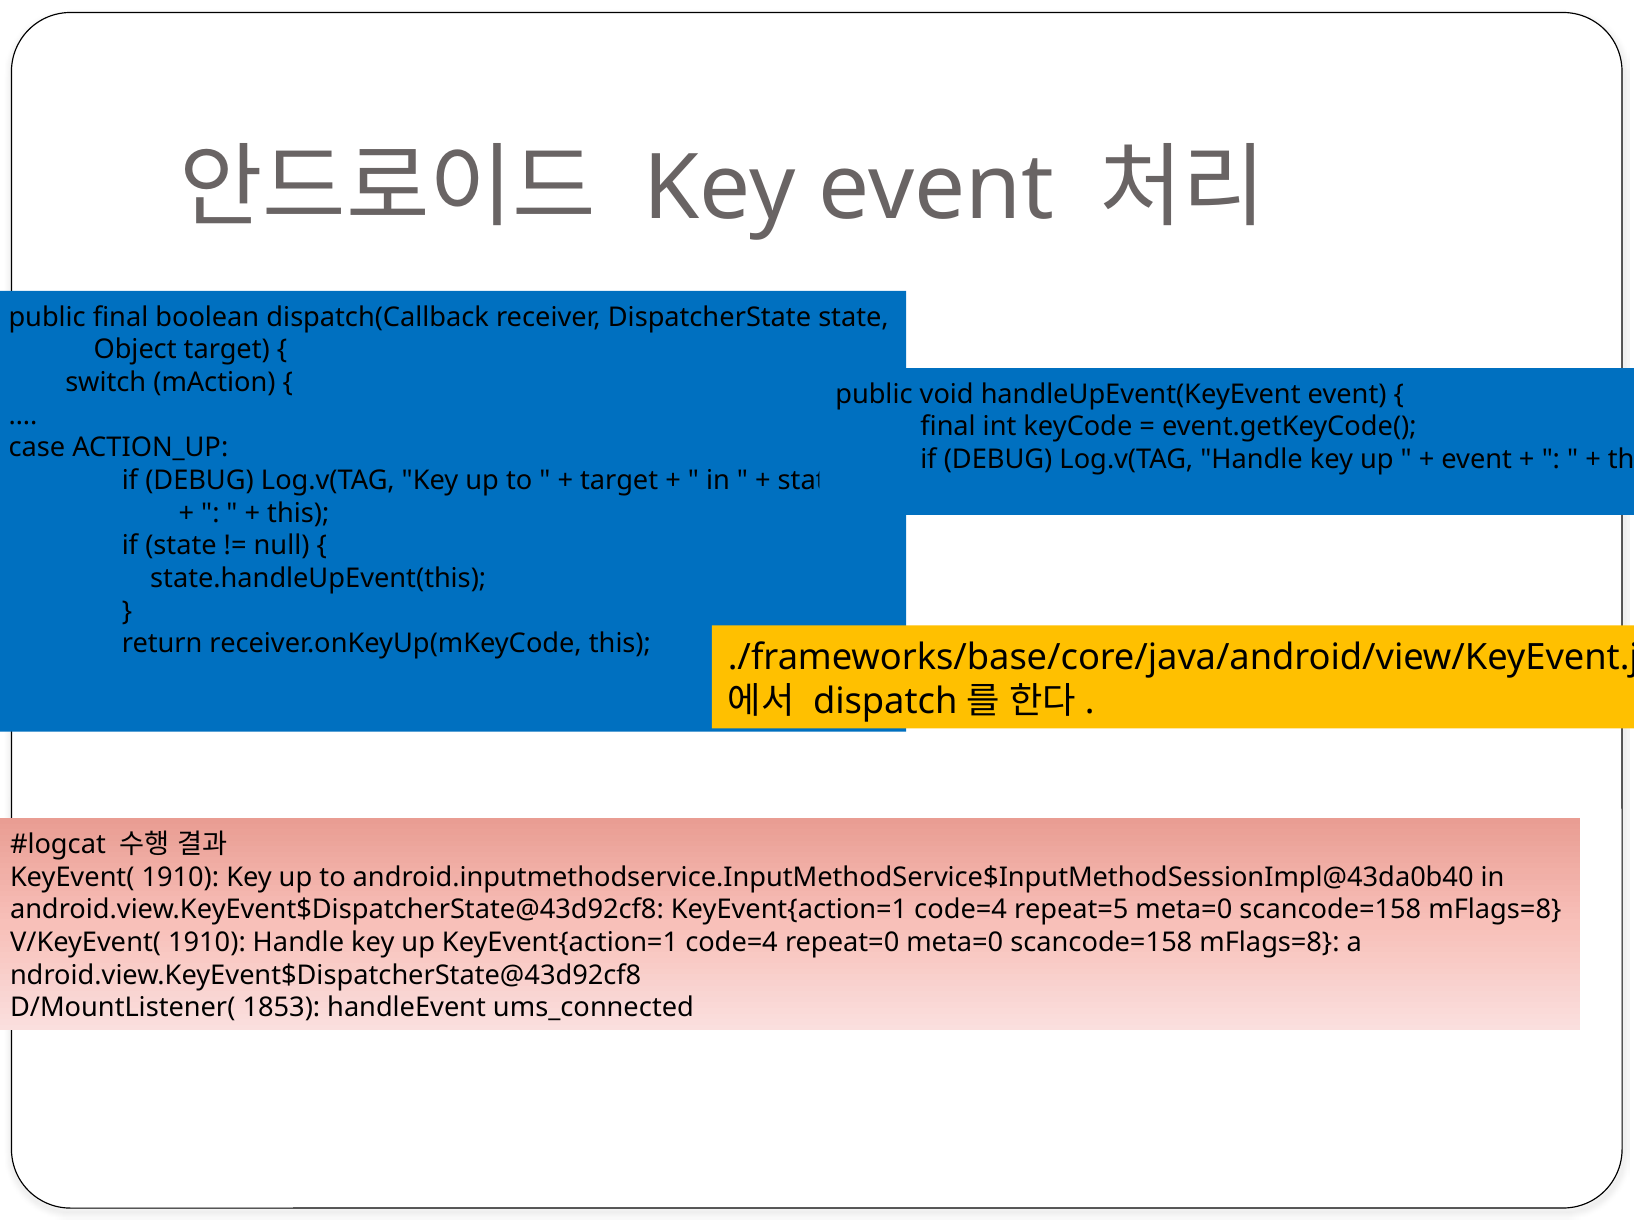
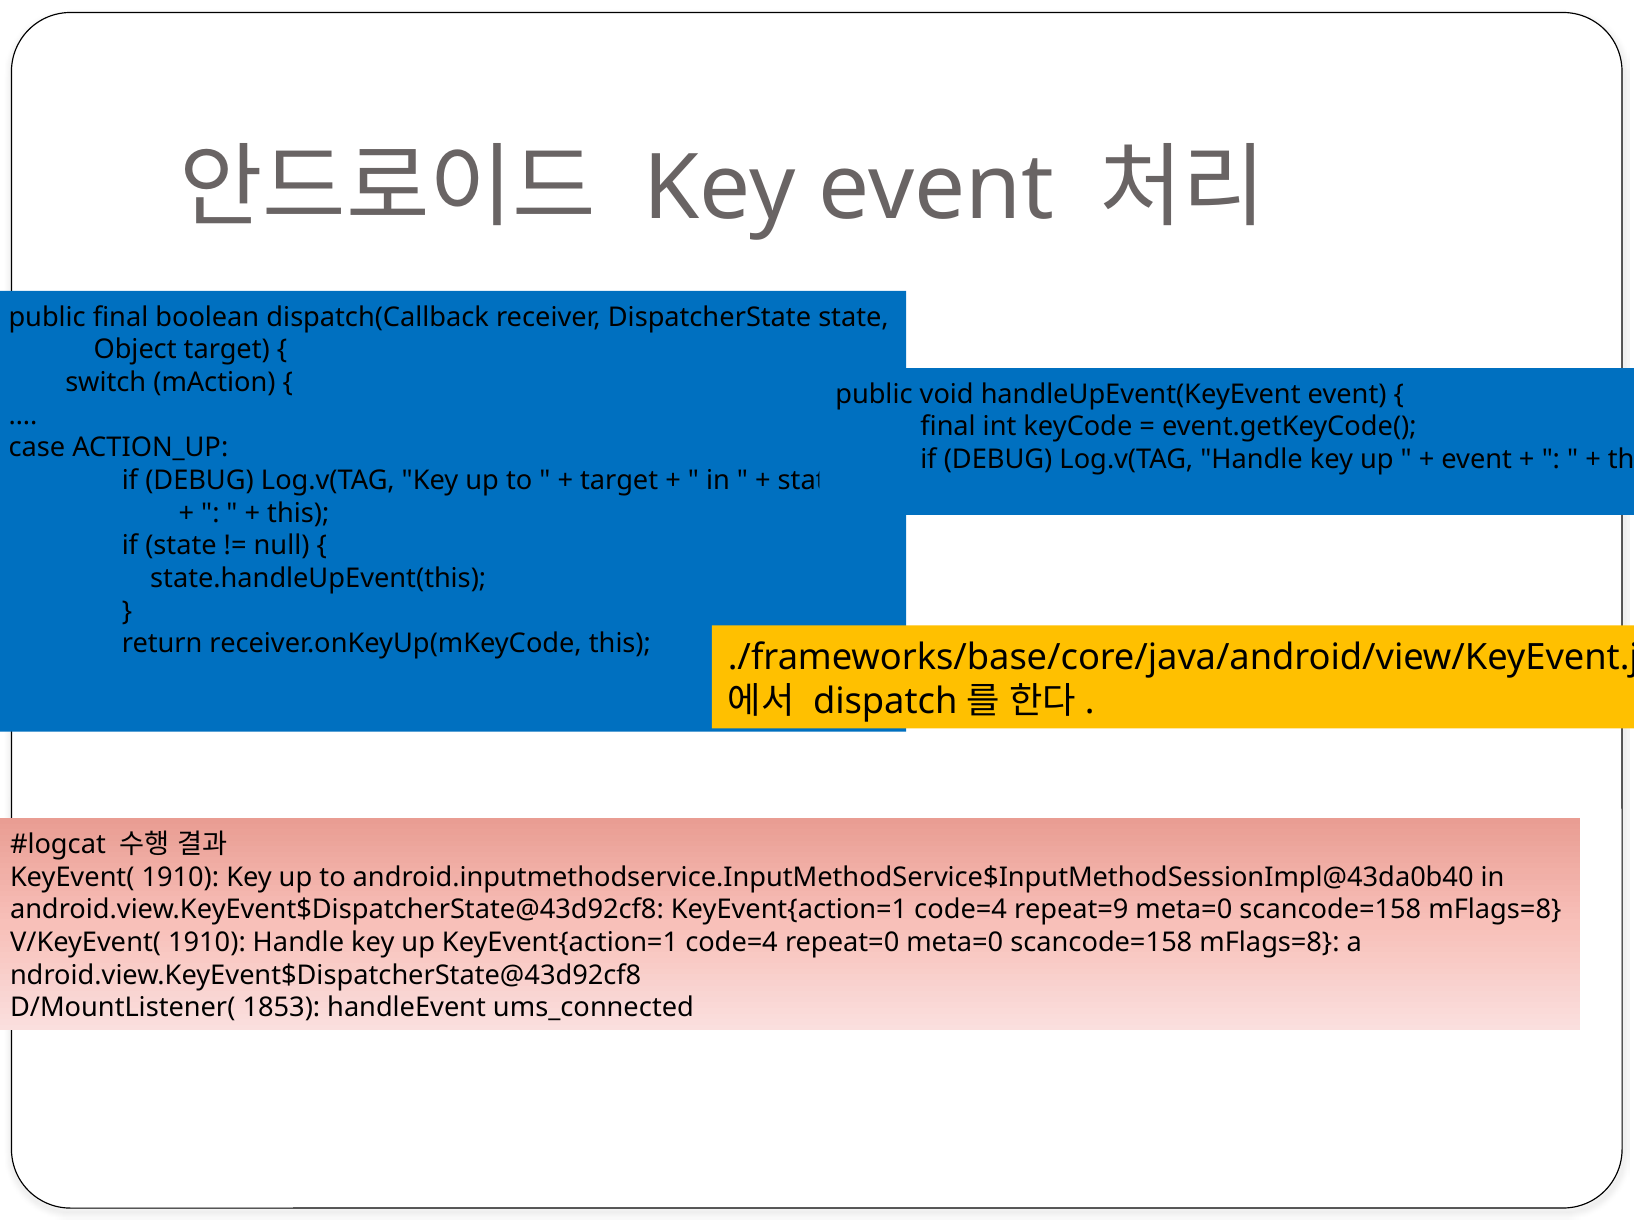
repeat=5: repeat=5 -> repeat=9 (1071, 910)
